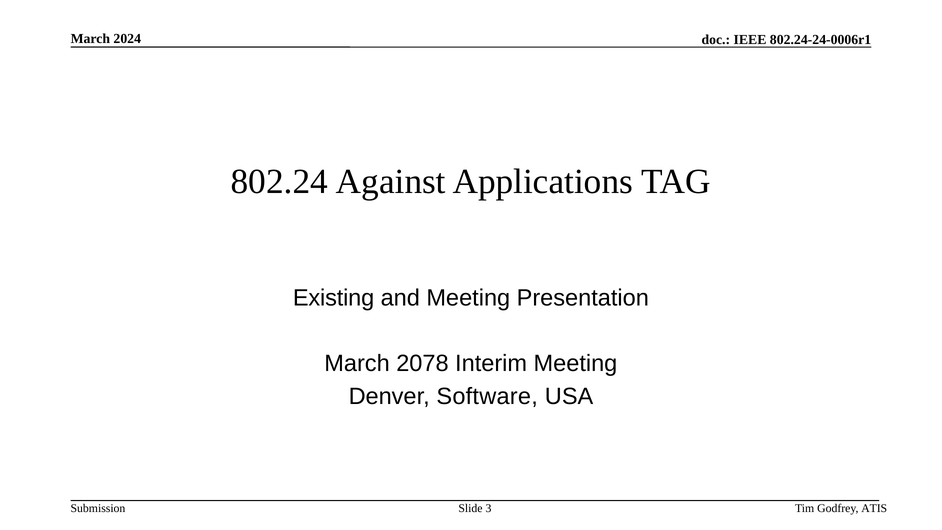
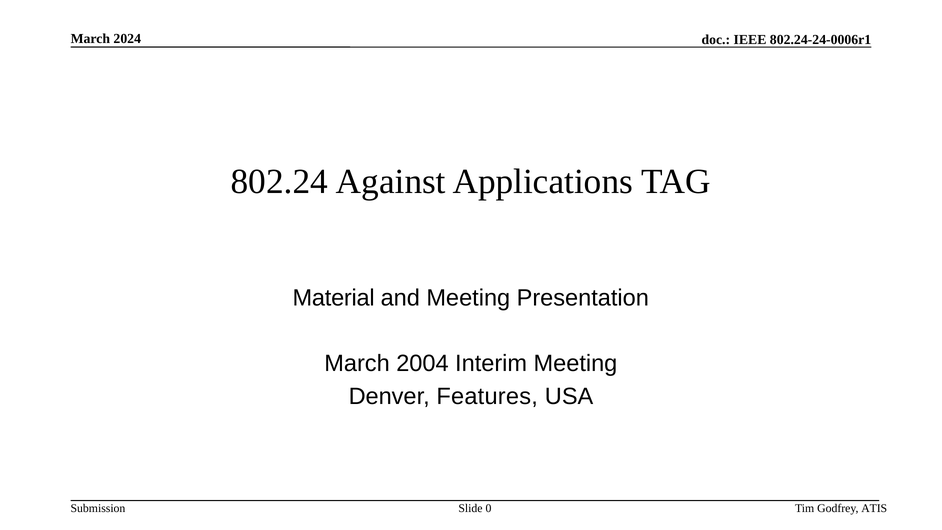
Existing: Existing -> Material (334, 298)
2078: 2078 -> 2004 (422, 364)
Software: Software -> Features (487, 397)
3: 3 -> 0 (488, 508)
